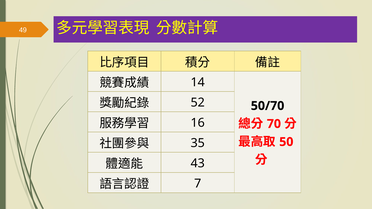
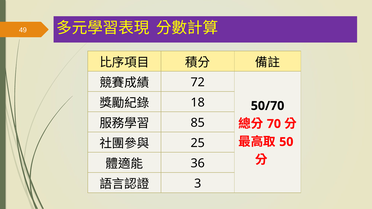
14: 14 -> 72 (198, 82)
52: 52 -> 18 (198, 103)
16: 16 -> 85 (198, 123)
35: 35 -> 25 (198, 143)
43: 43 -> 36 (198, 163)
7: 7 -> 3 (198, 184)
